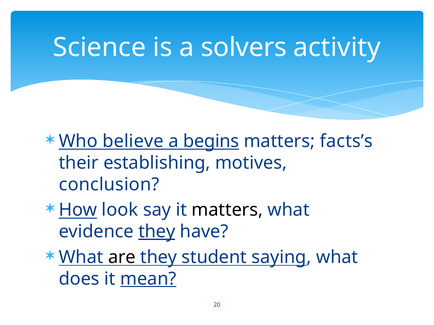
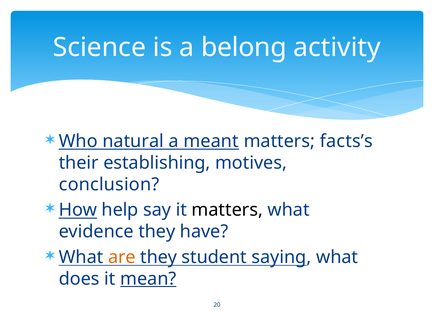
solvers: solvers -> belong (244, 48)
believe: believe -> natural (133, 141)
begins: begins -> meant (211, 141)
look: look -> help (120, 210)
they underline: present -> none (157, 232)
are colour: black -> orange (122, 257)
